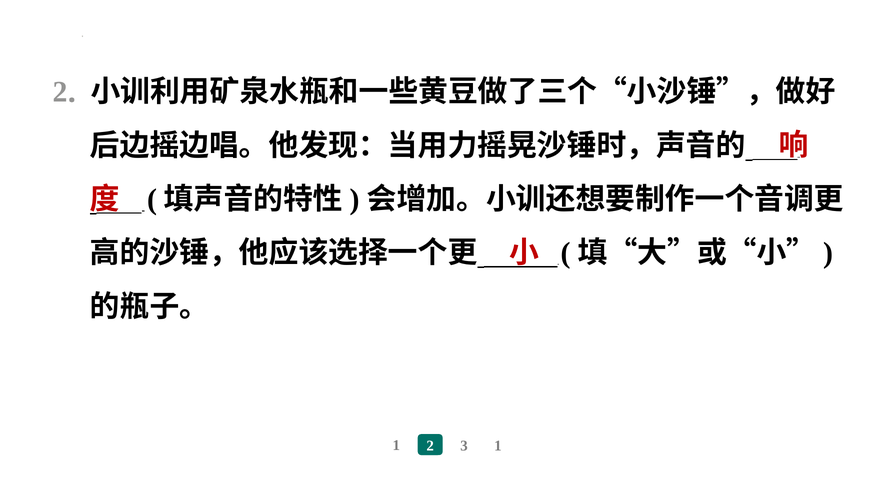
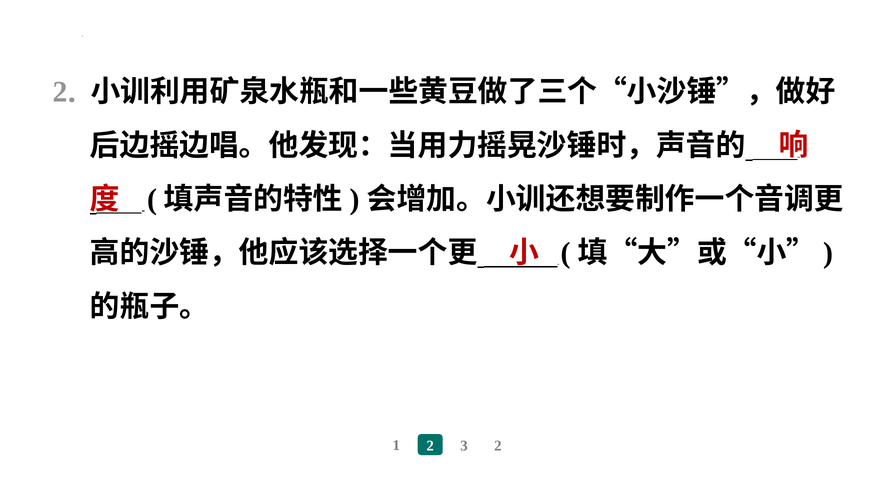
3 1: 1 -> 2 (498, 446)
